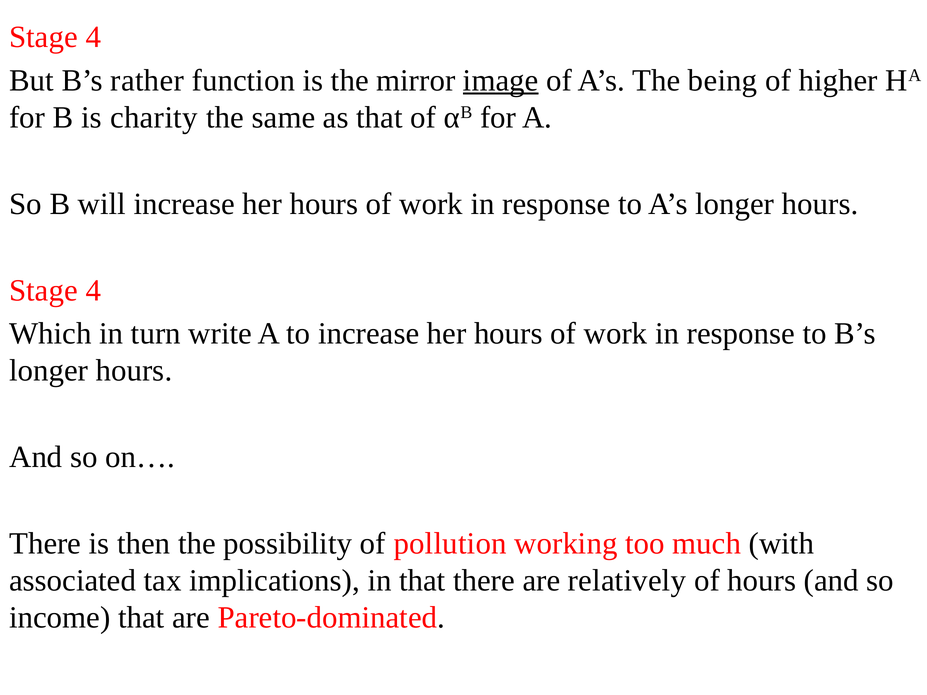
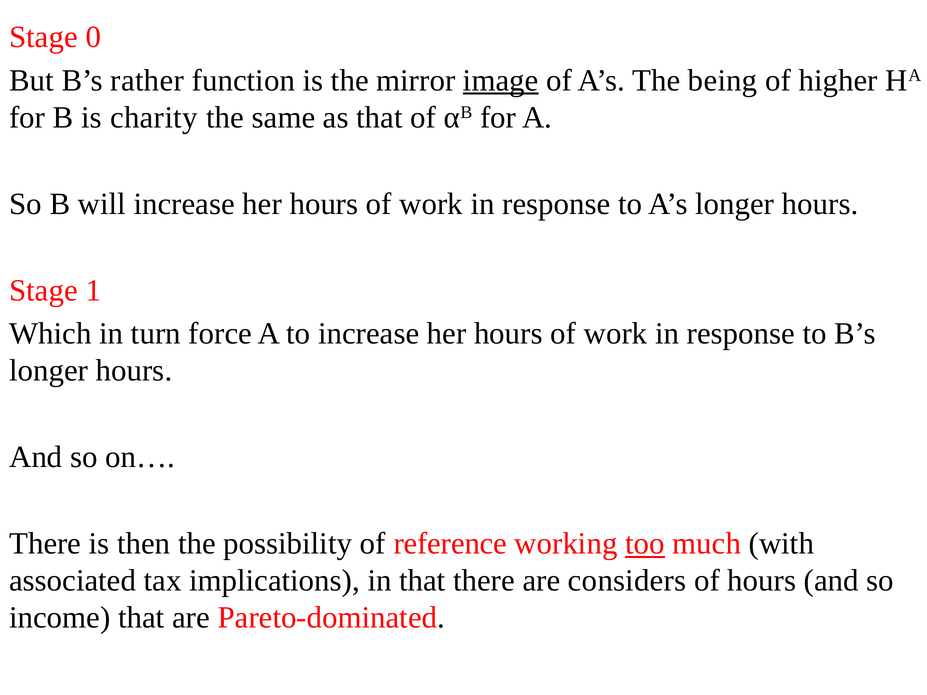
4: 4 -> 0 (93, 37)
4: 4 -> 1 (93, 290)
write: write -> force (220, 334)
pollution: pollution -> reference (450, 544)
too underline: none -> present (645, 544)
relatively: relatively -> considers (627, 581)
